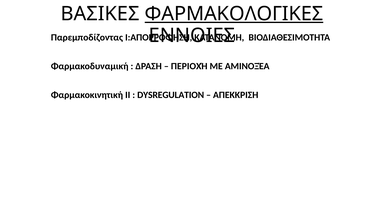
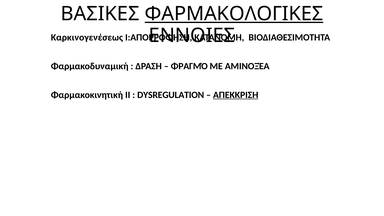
Παρεμποδίζοντας: Παρεμποδίζοντας -> Καρκινογενέσεως (87, 37)
ΠΕΡΙΟΧΉ: ΠΕΡΙΟΧΉ -> ΦΡΑΓΜΌ (189, 66)
ΑΠΕΚΚΡΙΣΗ underline: none -> present (236, 95)
